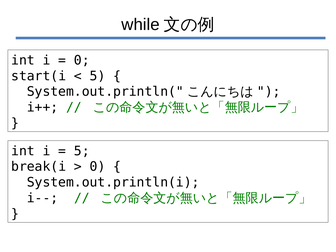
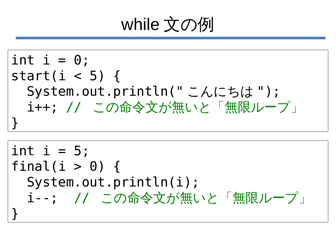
break(i: break(i -> final(i (39, 167)
